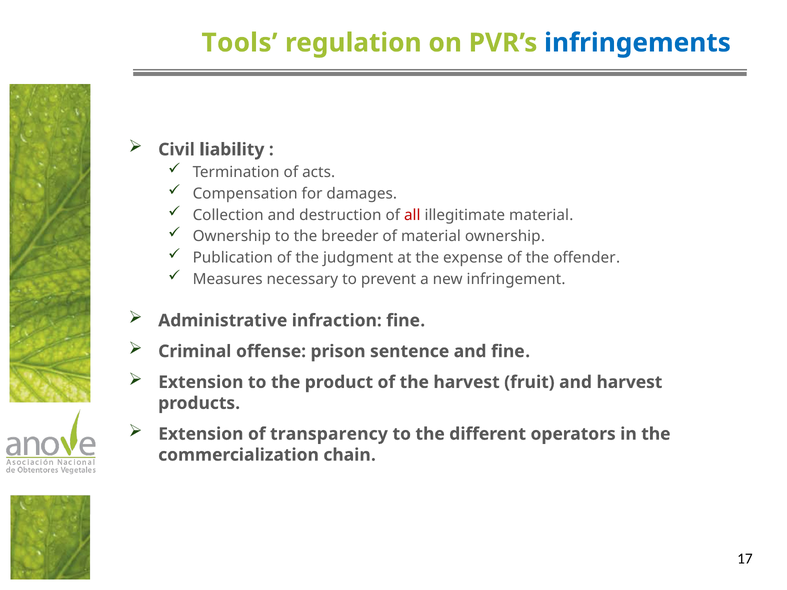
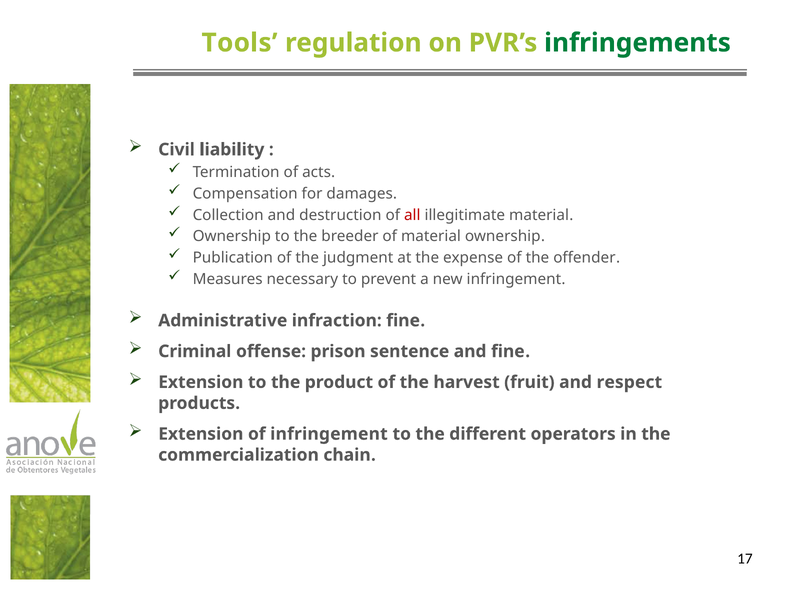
infringements colour: blue -> green (638, 43)
and harvest: harvest -> respect (629, 382)
of transparency: transparency -> infringement (329, 434)
